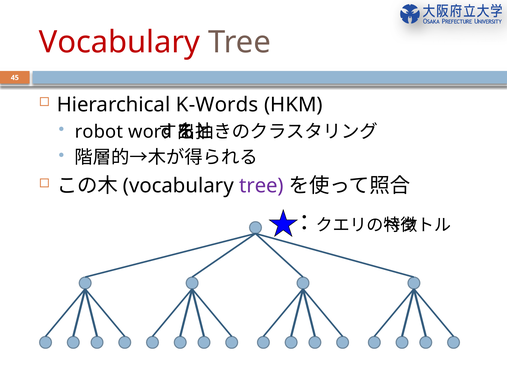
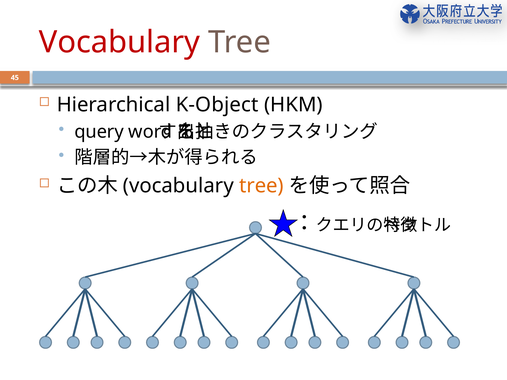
K-Words: K-Words -> K-Object (217, 105)
robot: robot -> query (99, 132)
tree colour: purple -> orange (261, 186)
